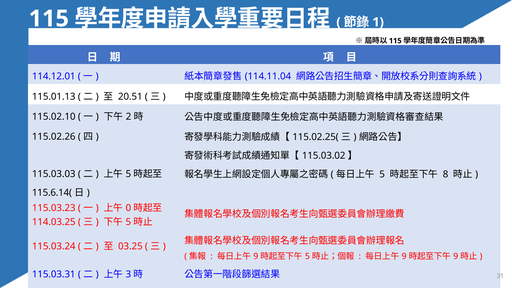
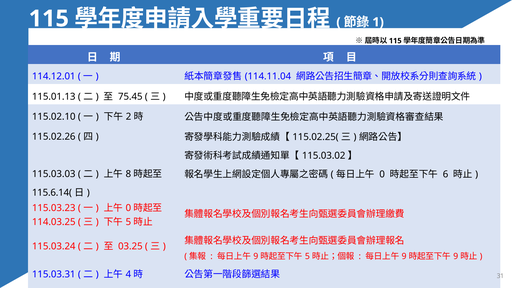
20.51: 20.51 -> 75.45 (130, 97)
5: 5 -> 0 (382, 174)
8: 8 -> 6 (446, 174)
5: 5 -> 8 (128, 174)
3: 3 -> 4 (128, 274)
